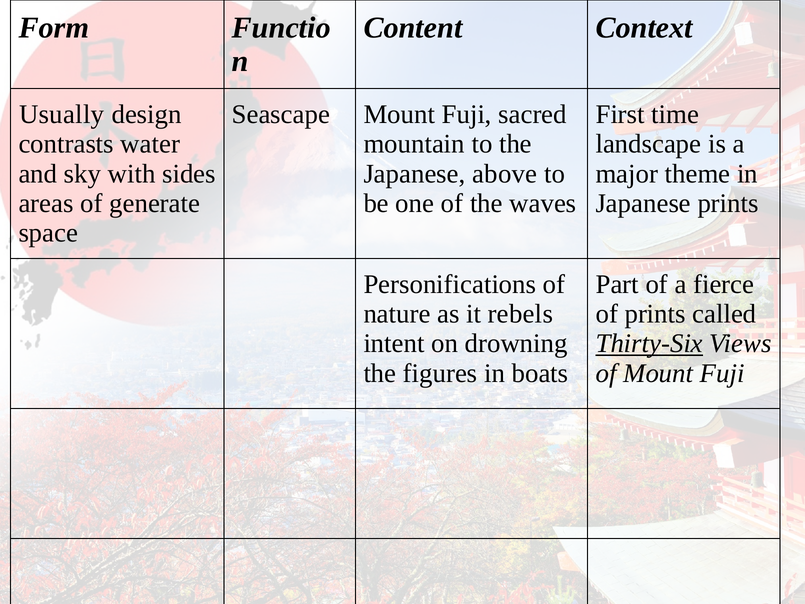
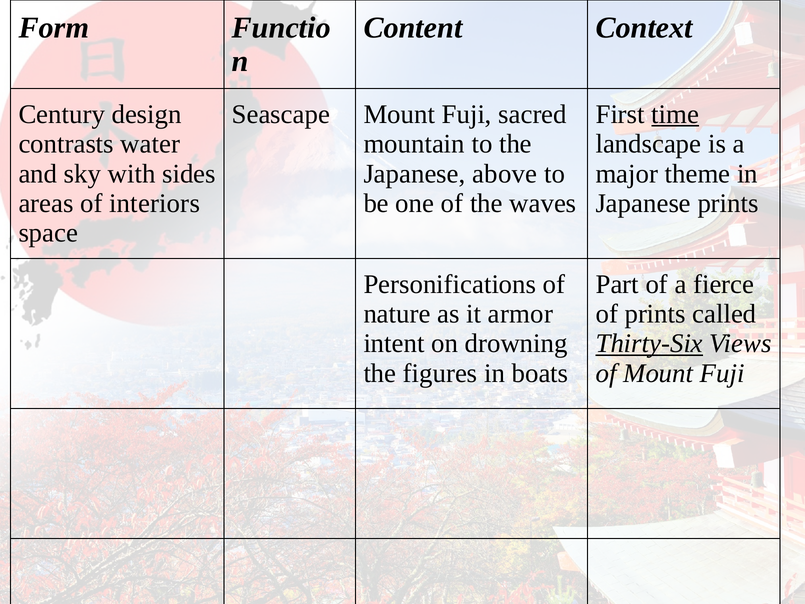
Usually: Usually -> Century (62, 114)
time underline: none -> present (675, 114)
generate: generate -> interiors (155, 203)
rebels: rebels -> armor (520, 314)
